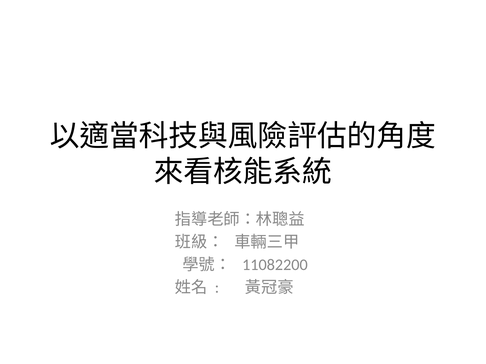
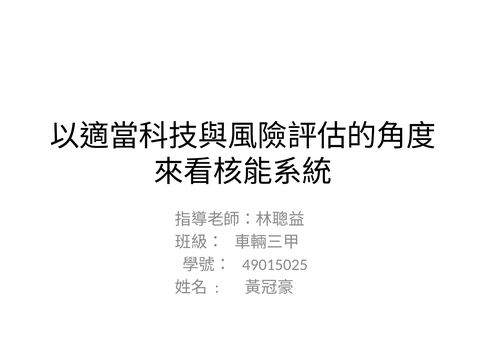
11082200: 11082200 -> 49015025 (275, 265)
